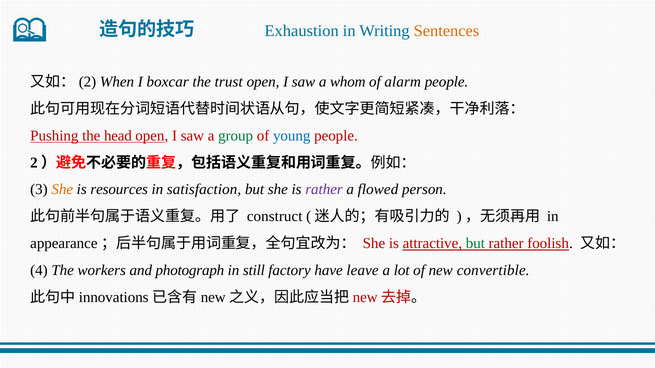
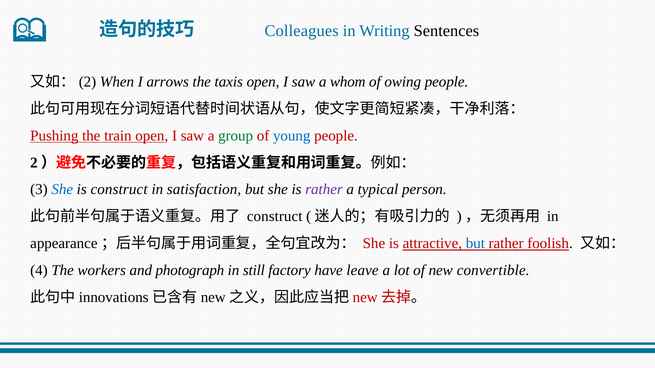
Exhaustion: Exhaustion -> Colleagues (302, 31)
Sentences colour: orange -> black (446, 31)
boxcar: boxcar -> arrows (168, 82)
trust: trust -> taxis (229, 82)
alarm: alarm -> owing (403, 82)
head: head -> train (118, 136)
She colour: orange -> blue (62, 190)
is resources: resources -> construct (119, 190)
flowed: flowed -> typical (378, 190)
but colour: green -> blue (475, 244)
